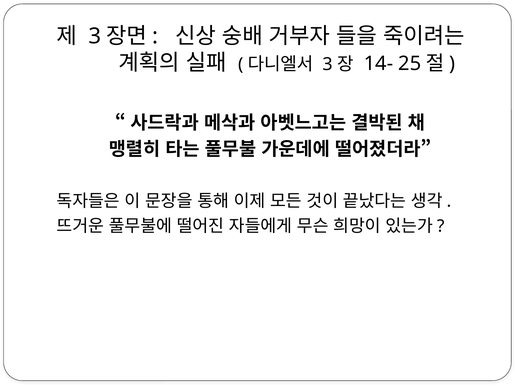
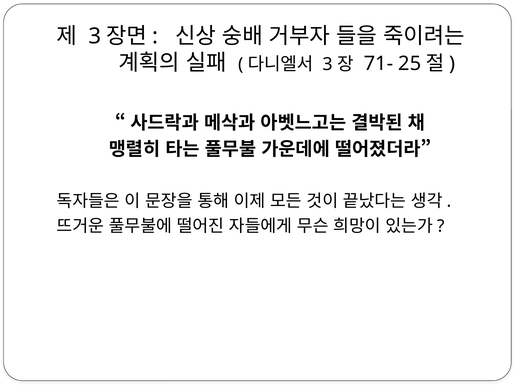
14-: 14- -> 71- (378, 64)
